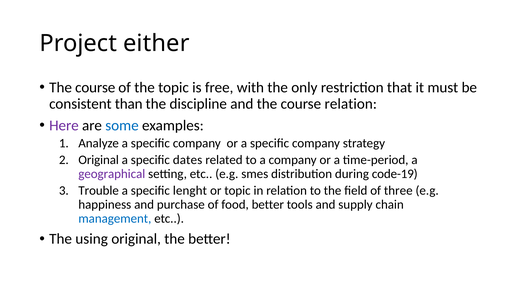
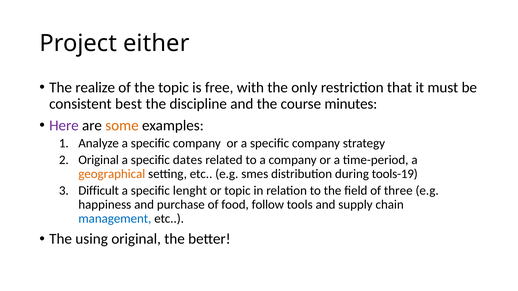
course: course -> realize (95, 88)
than: than -> best (129, 104)
course relation: relation -> minutes (351, 104)
some colour: blue -> orange (122, 126)
geographical colour: purple -> orange (112, 174)
code-19: code-19 -> tools-19 (395, 174)
Trouble: Trouble -> Difficult (99, 191)
food better: better -> follow (268, 205)
